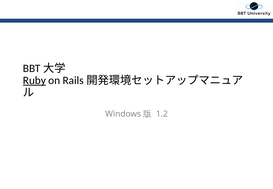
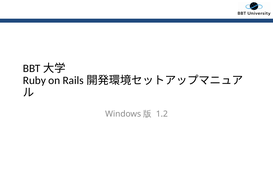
Ruby underline: present -> none (34, 80)
